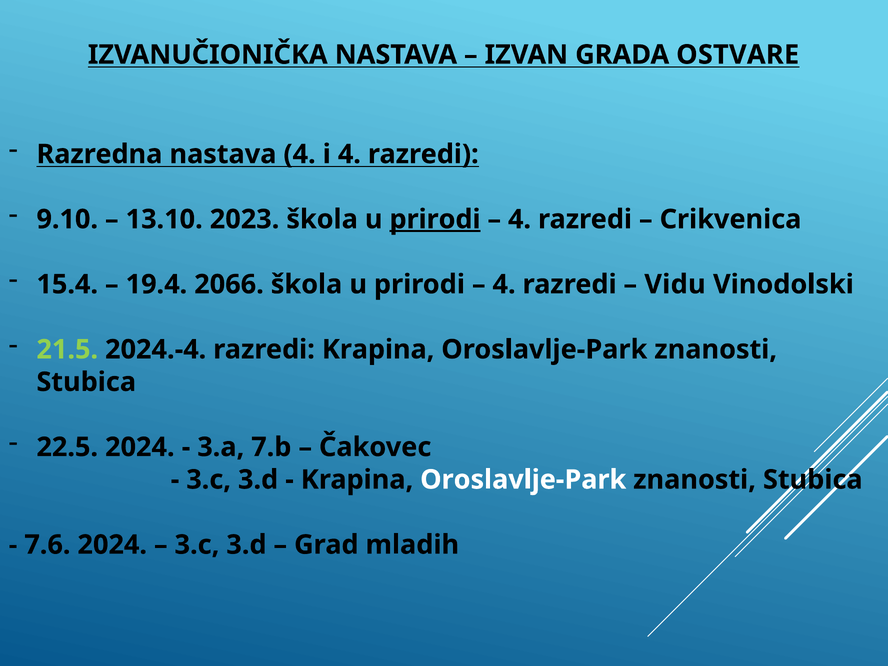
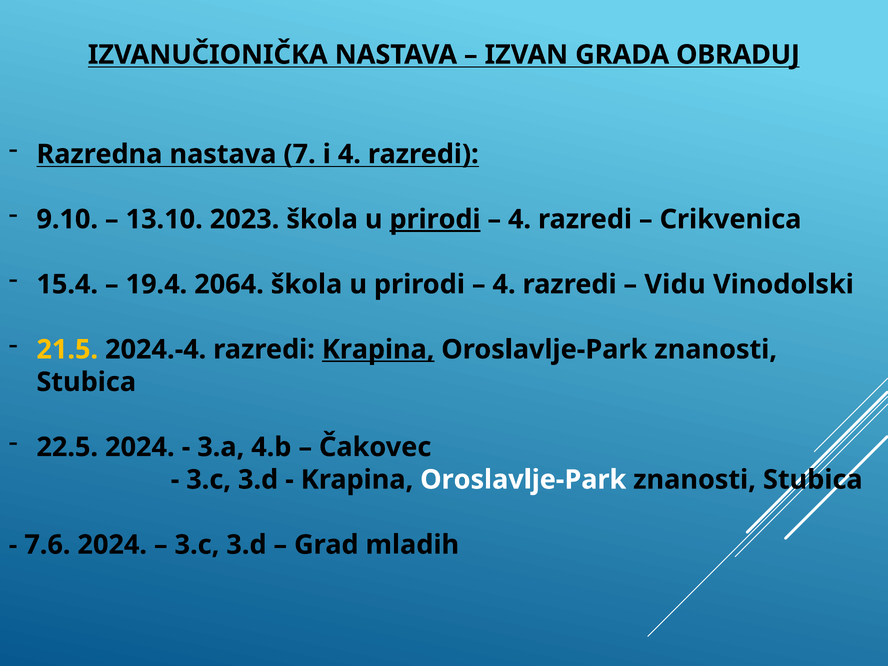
OSTVARE: OSTVARE -> OBRADUJ (738, 55)
nastava 4: 4 -> 7 (300, 154)
2066: 2066 -> 2064 (229, 284)
21.5 colour: light green -> yellow (67, 349)
Krapina underline: none -> present (378, 349)
7.b: 7.b -> 4.b (271, 447)
